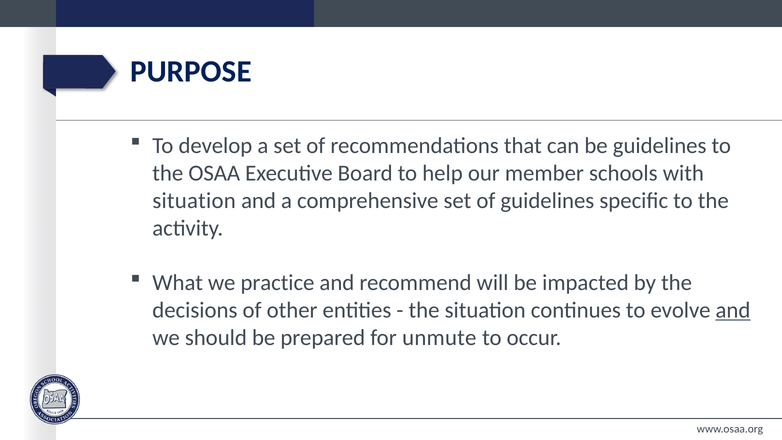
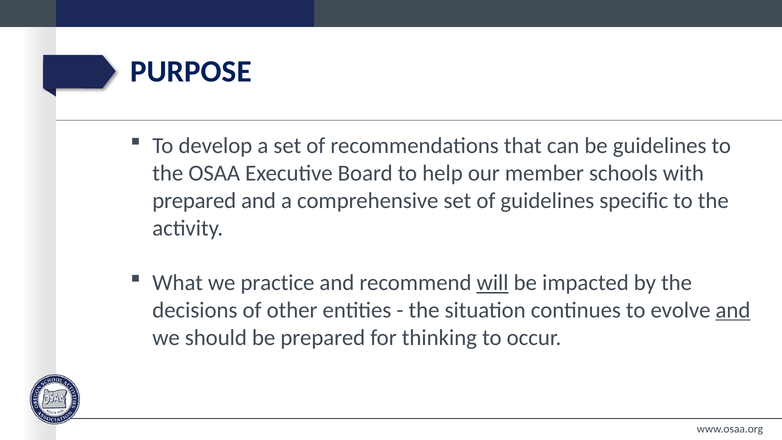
situation: situation -> prepared (194, 201)
will underline: none -> present (493, 283)
unmute: unmute -> thinking (439, 337)
